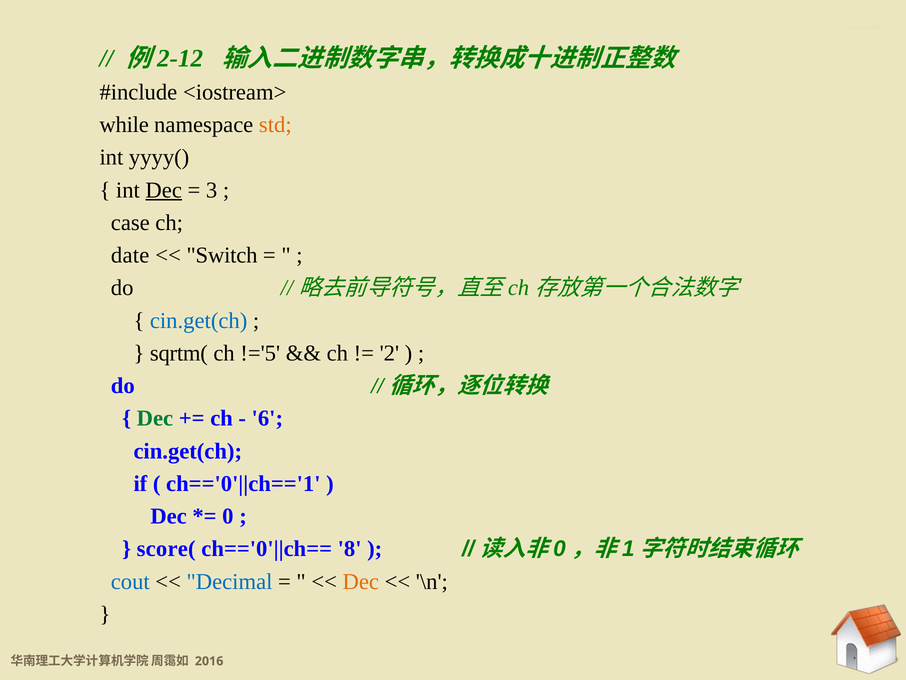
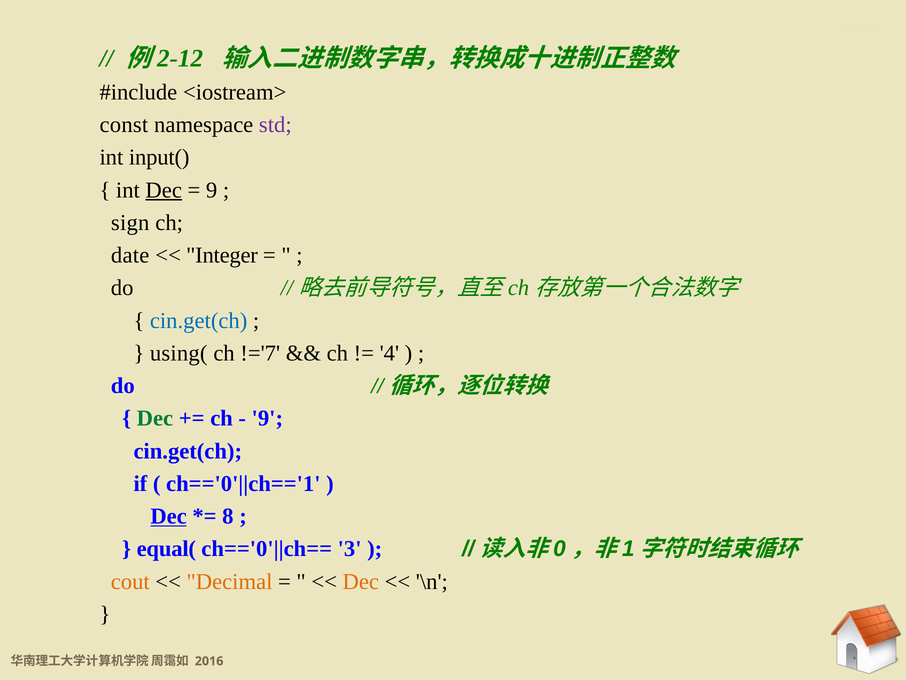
while: while -> const (124, 125)
std colour: orange -> purple (275, 125)
yyyy(: yyyy( -> input( (159, 157)
3: 3 -> 9 (212, 190)
case: case -> sign (130, 222)
Switch: Switch -> Integer (222, 255)
sqrtm(: sqrtm( -> using( (179, 353)
!='5: !='5 -> !='7 (260, 353)
2: 2 -> 4 (389, 353)
6: 6 -> 9 (267, 418)
Dec underline: none -> present (169, 516)
0: 0 -> 8 (228, 516)
score(: score( -> equal( (166, 549)
8: 8 -> 3 (350, 549)
cout colour: blue -> orange (130, 581)
Decimal colour: blue -> orange (229, 581)
